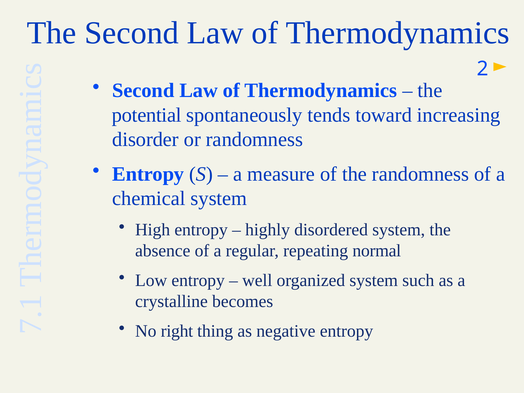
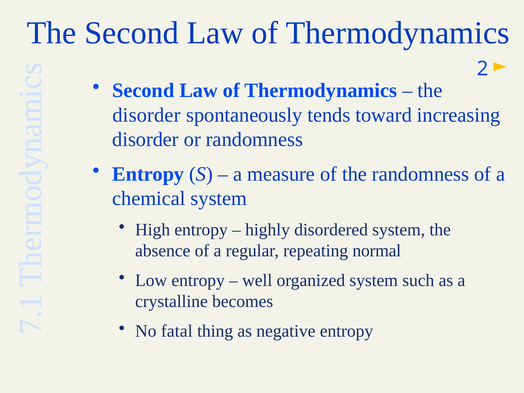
potential: potential -> disorder (147, 115)
right: right -> fatal (177, 331)
